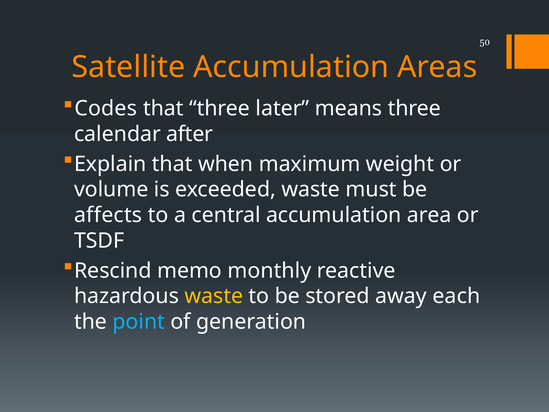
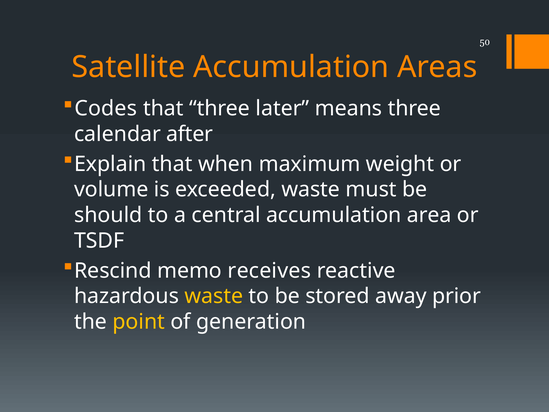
affects: affects -> should (108, 215)
monthly: monthly -> receives (269, 270)
each: each -> prior (457, 296)
point colour: light blue -> yellow (139, 322)
